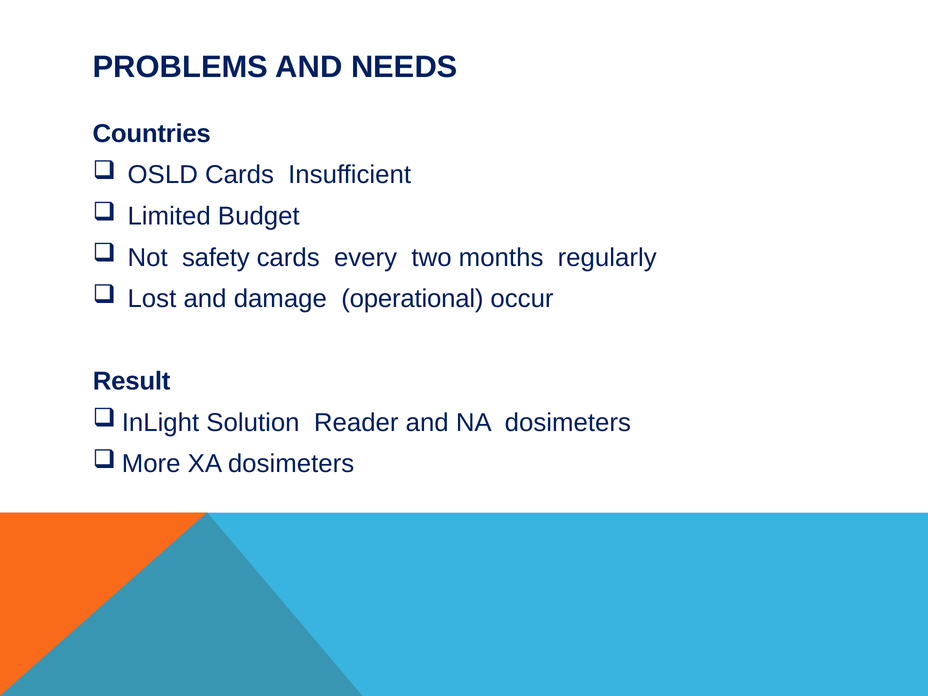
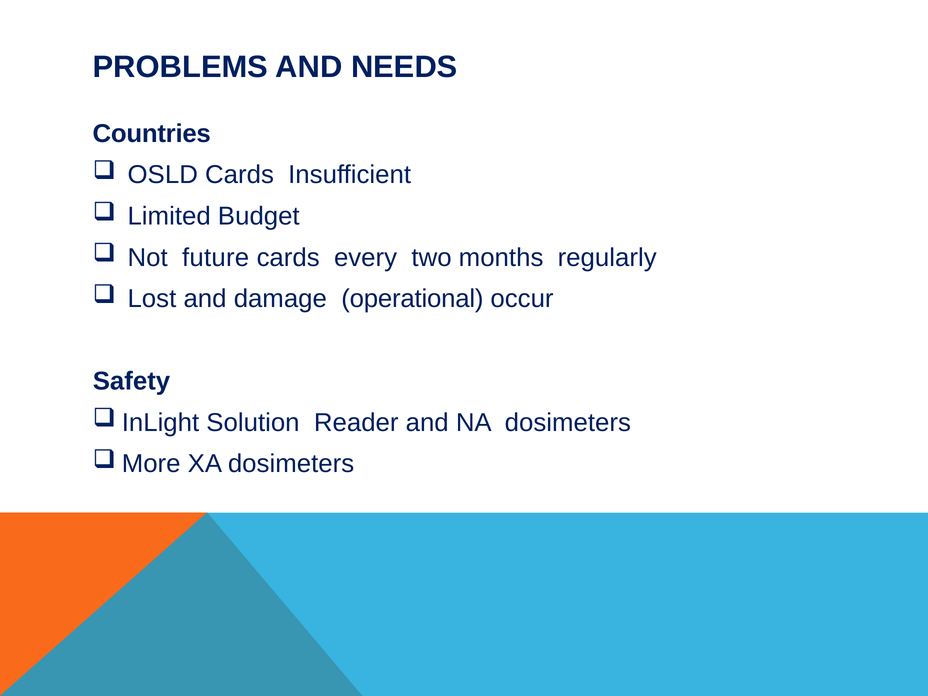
safety: safety -> future (216, 258)
Result: Result -> Safety (131, 381)
